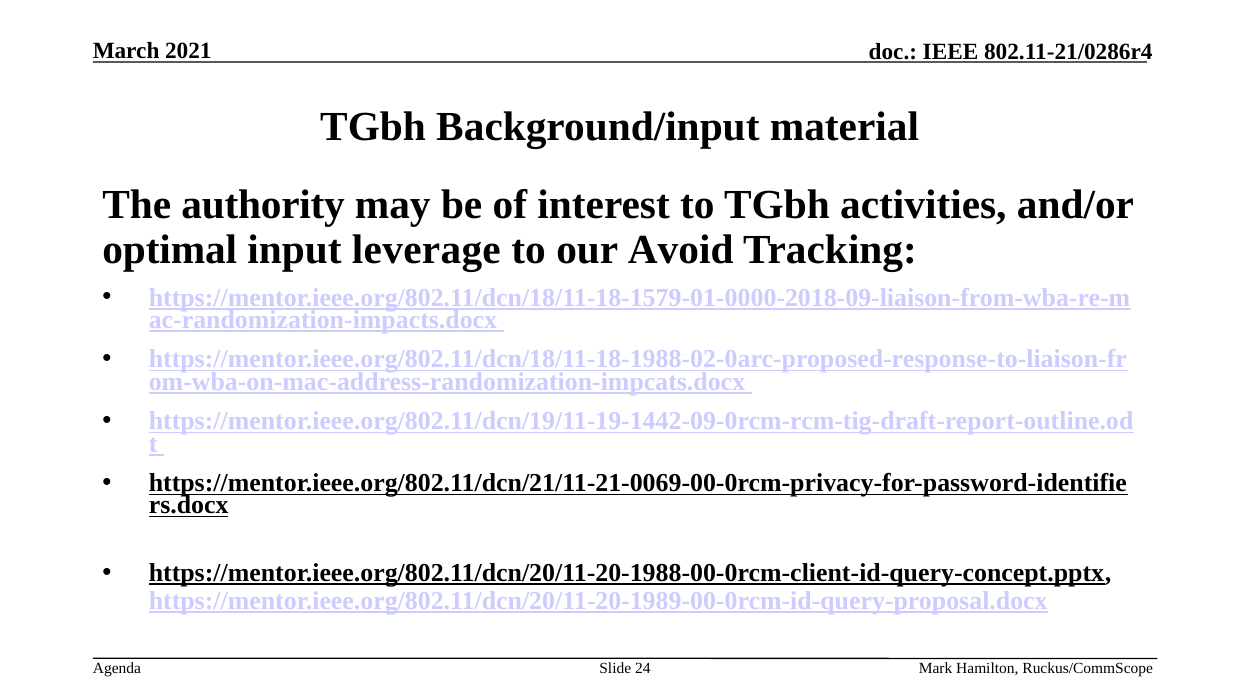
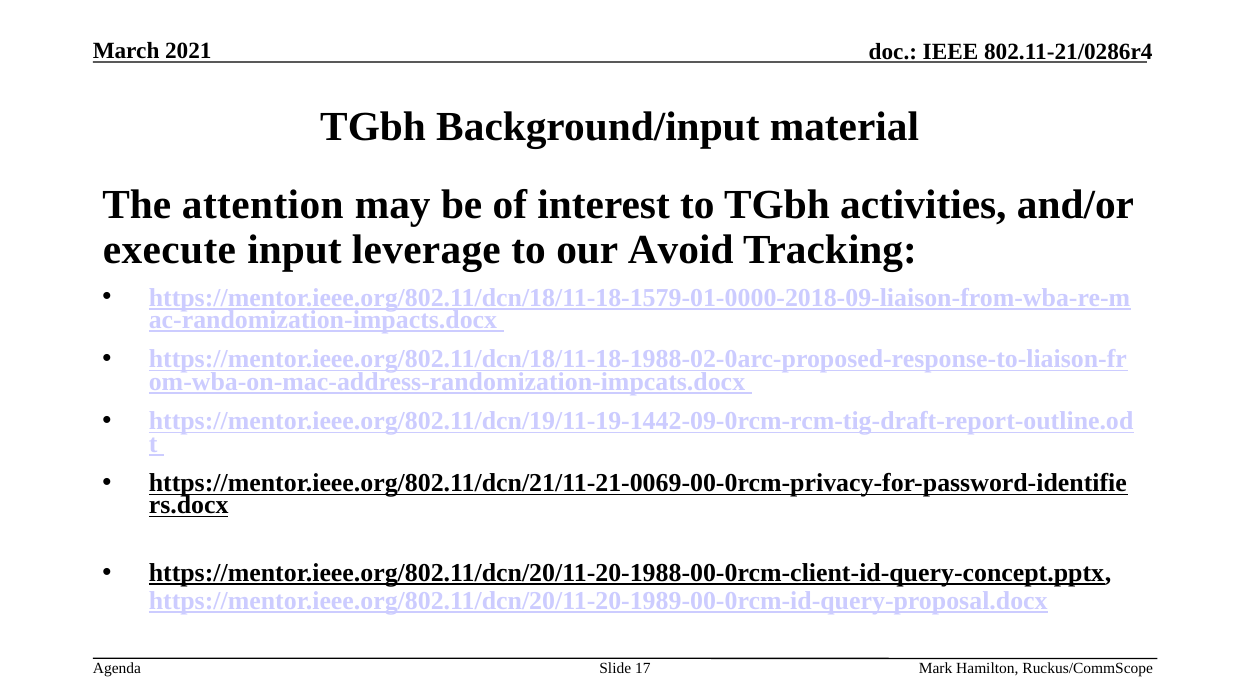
authority: authority -> attention (263, 205)
optimal: optimal -> execute (169, 250)
24: 24 -> 17 (643, 669)
